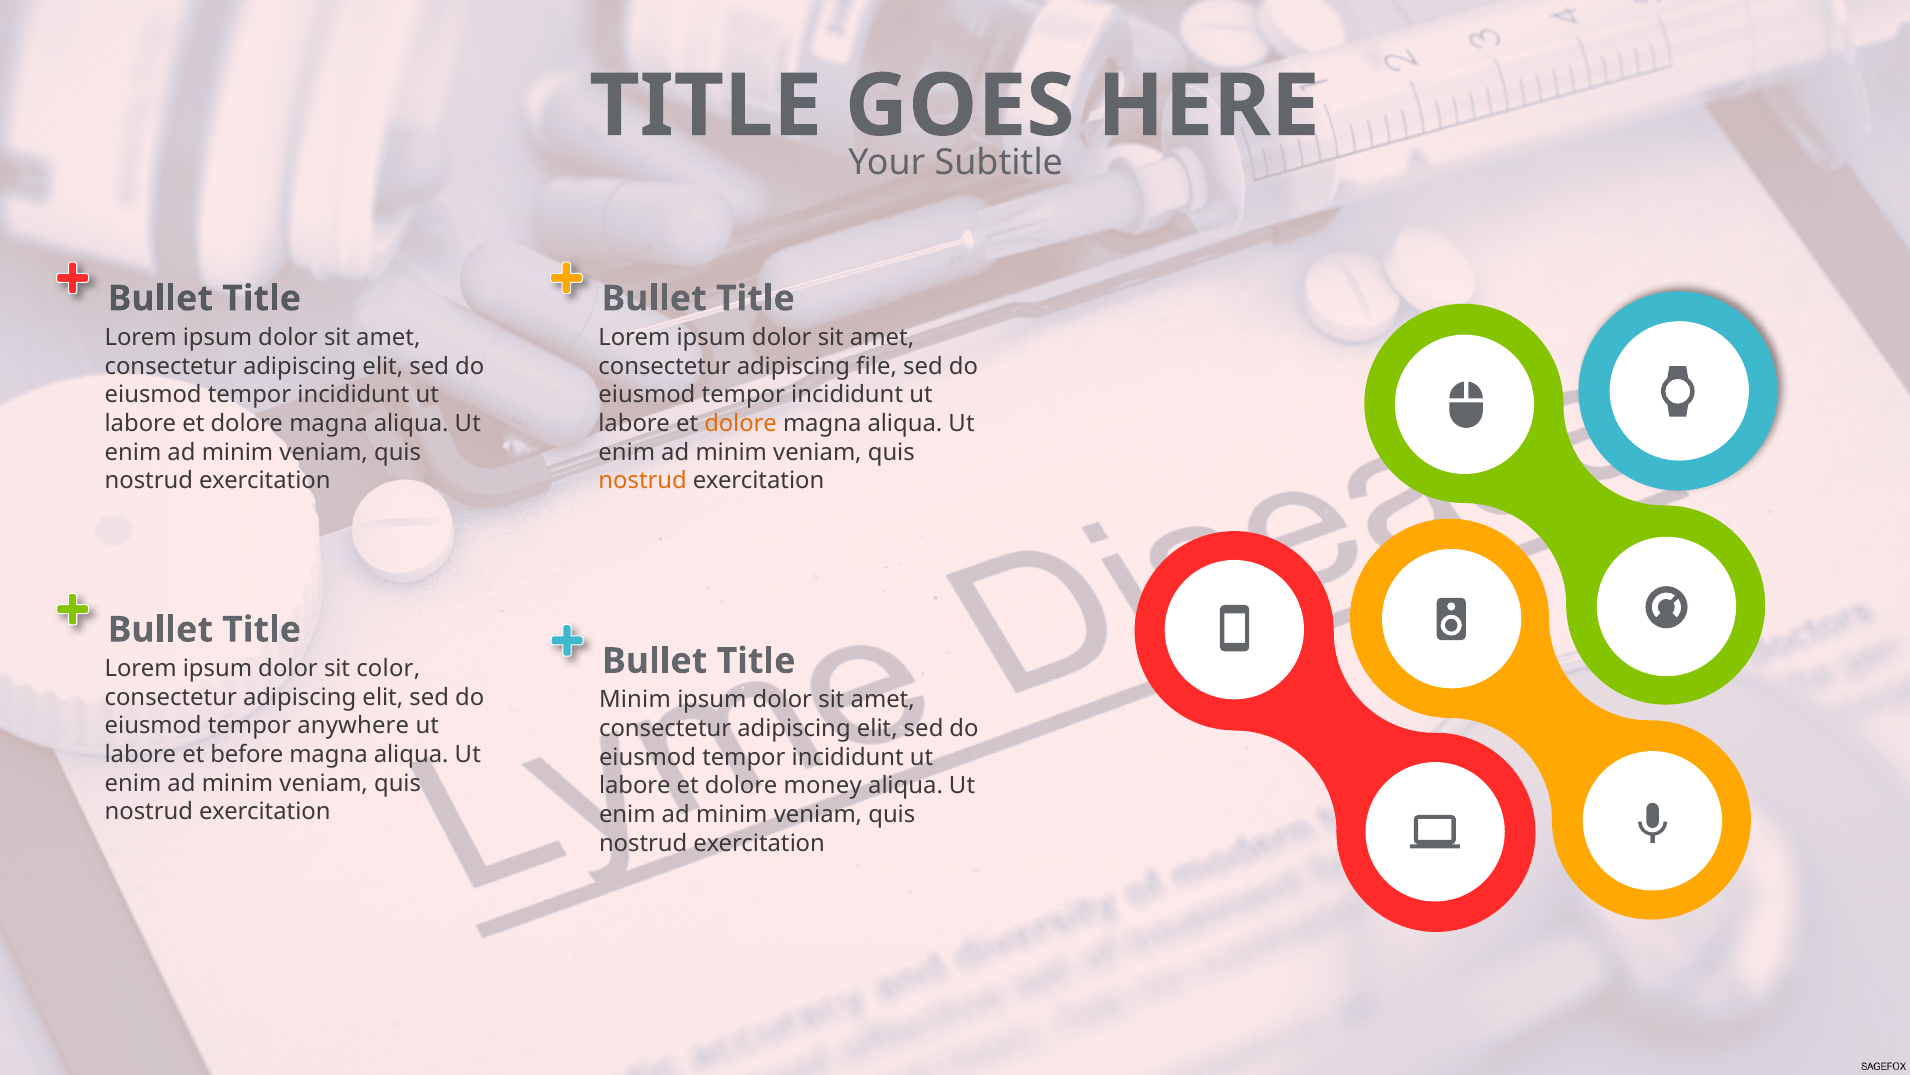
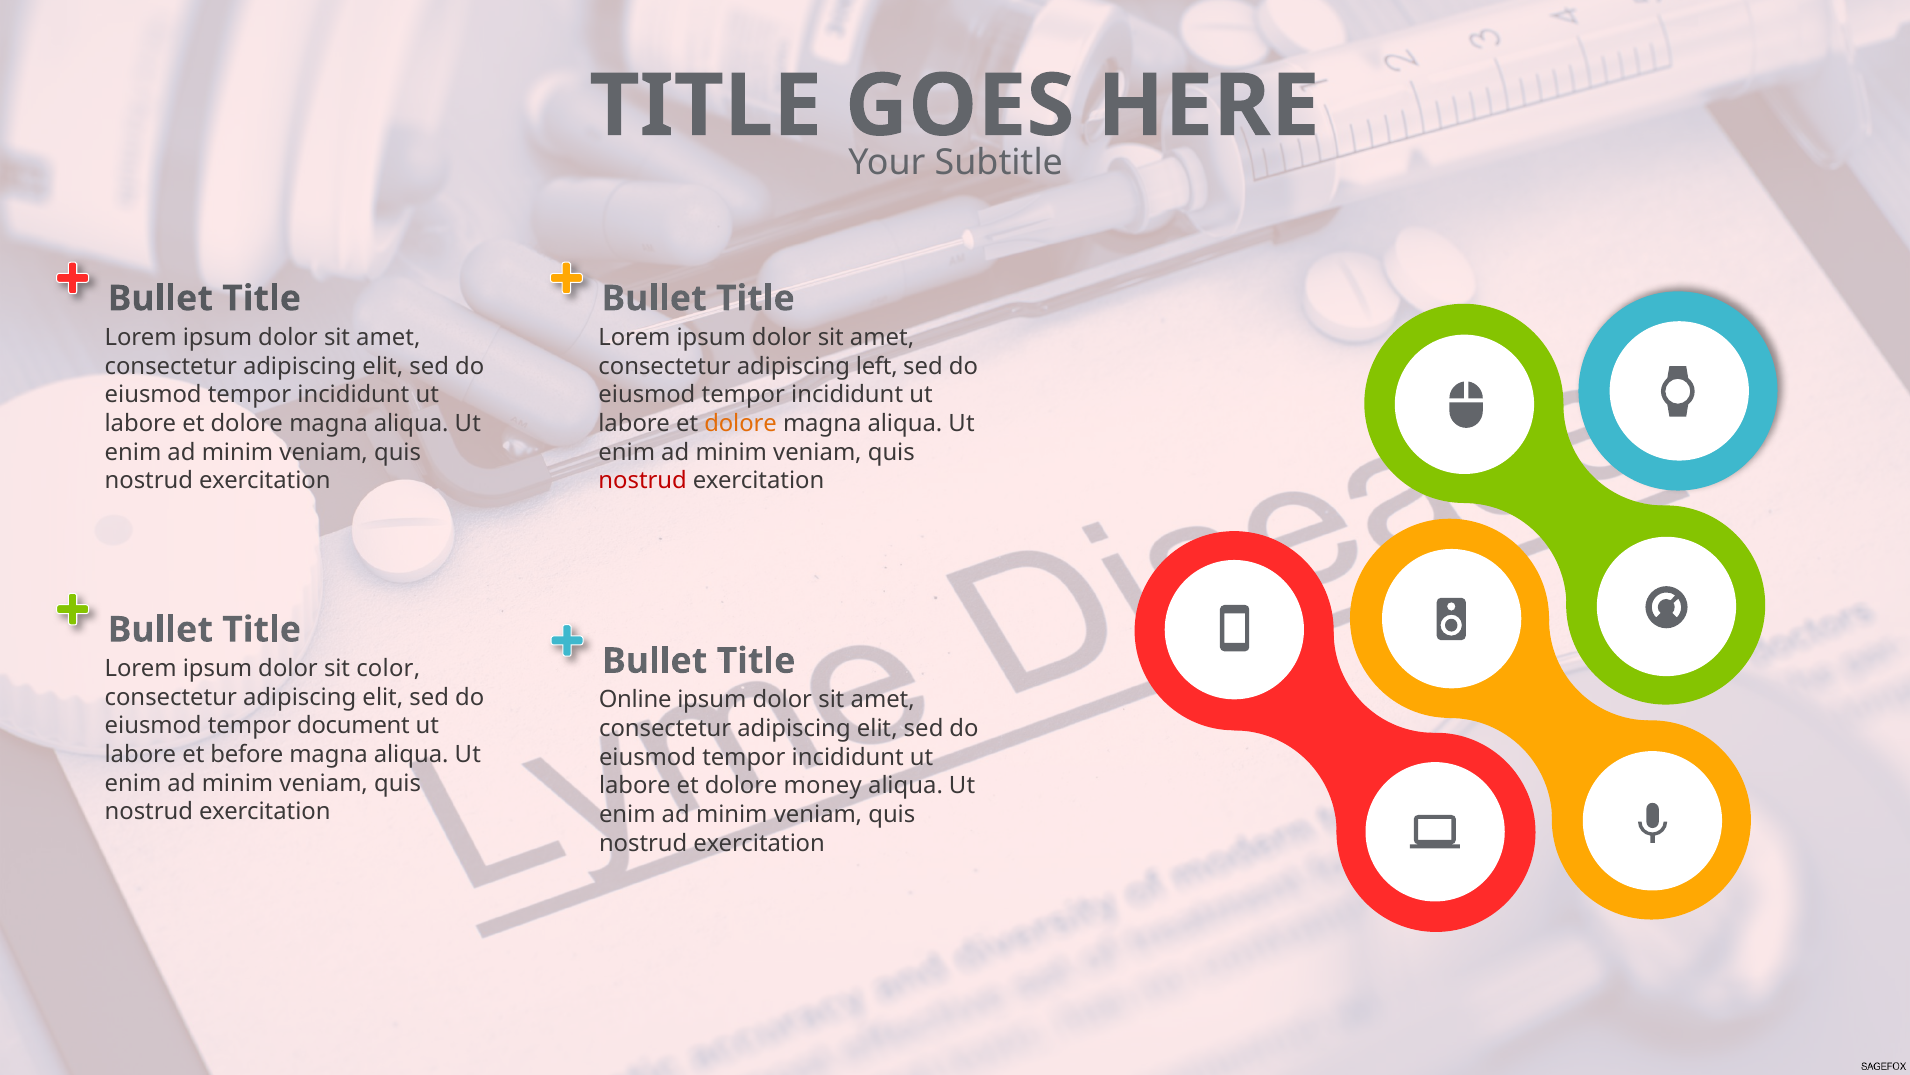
file: file -> left (877, 366)
nostrud colour: orange -> red (643, 481)
Minim: Minim -> Online (635, 700)
anywhere: anywhere -> document (353, 726)
